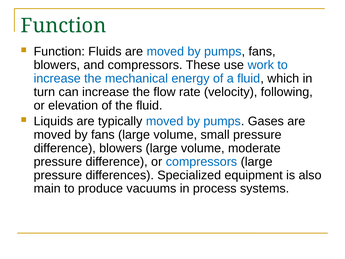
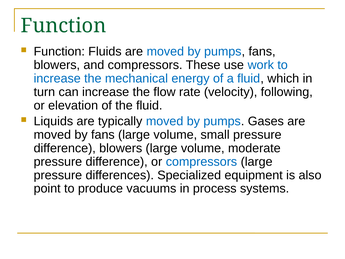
main: main -> point (47, 188)
